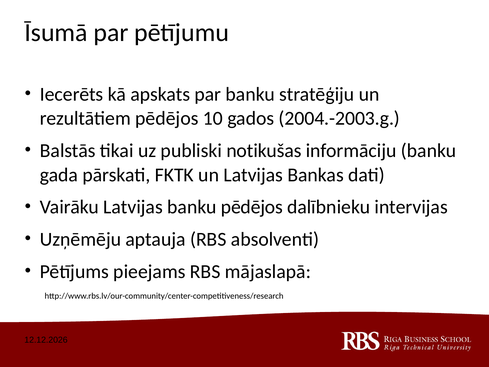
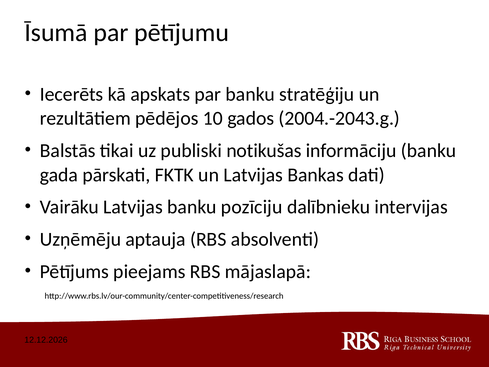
2004.-2003.g: 2004.-2003.g -> 2004.-2043.g (339, 118)
banku pēdējos: pēdējos -> pozīciju (252, 207)
